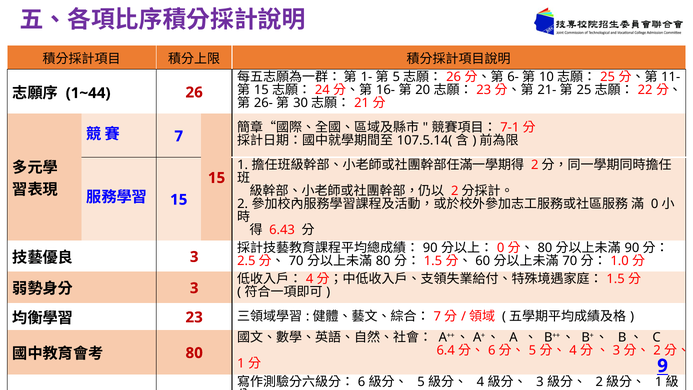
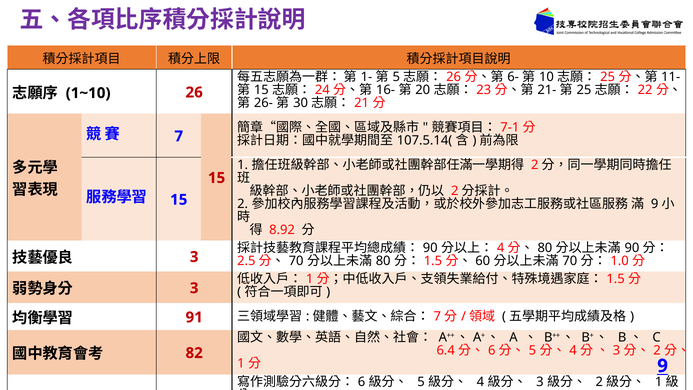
1~44: 1~44 -> 1~10 (88, 93)
0: 0 -> 9 (655, 204)
6.43: 6.43 -> 8.92 (282, 230)
0: 0 -> 4 (501, 248)
4: 4 -> 1 (310, 279)
23: 23 -> 91 (194, 317)
80: 80 -> 82 (194, 353)
